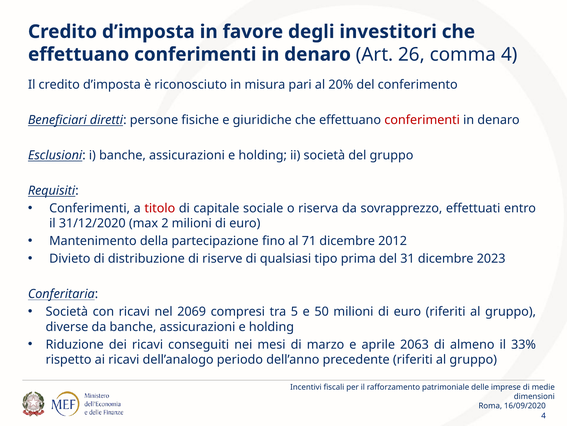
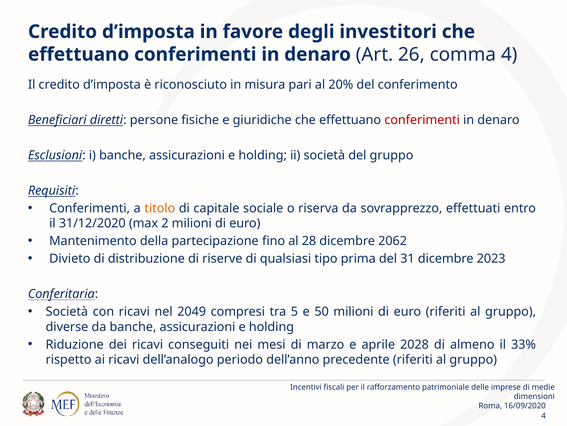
titolo colour: red -> orange (160, 208)
71: 71 -> 28 (309, 241)
2012: 2012 -> 2062 (393, 241)
2069: 2069 -> 2049 (192, 311)
2063: 2063 -> 2028 (414, 344)
